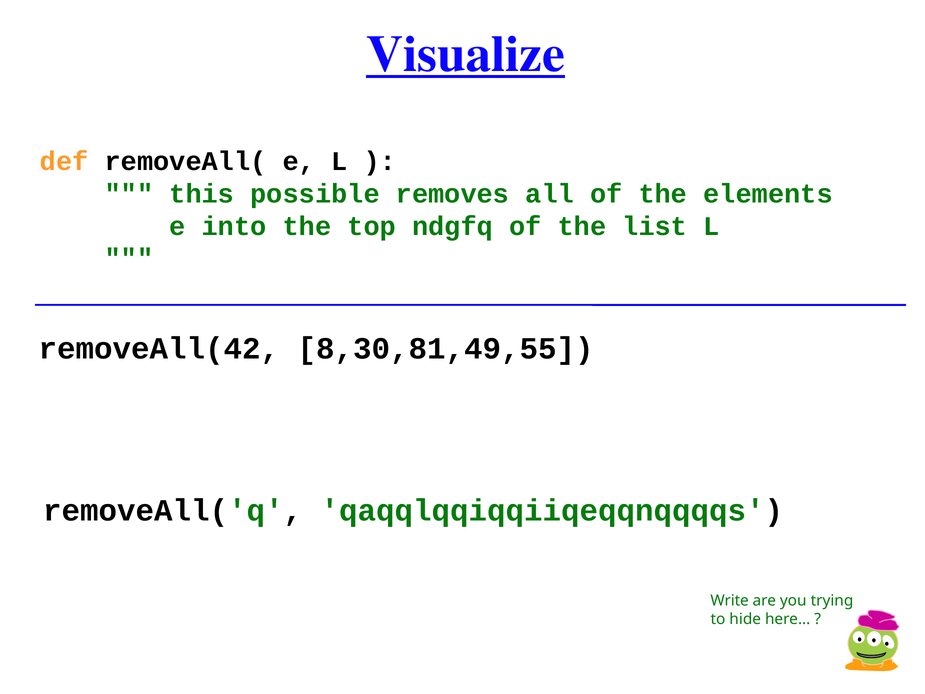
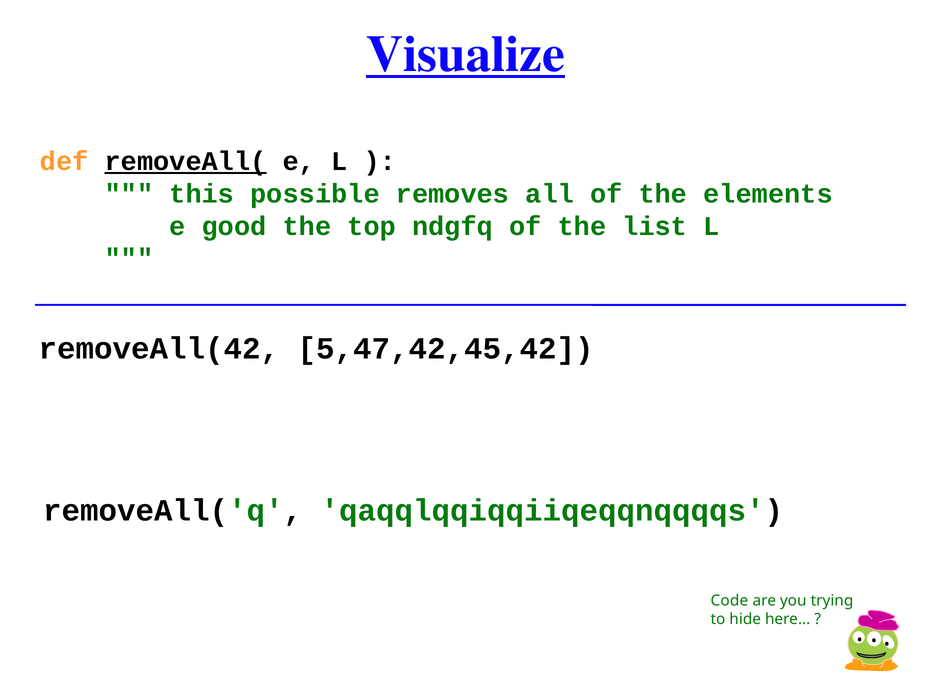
removeAll( underline: none -> present (186, 161)
into: into -> good (234, 226)
8,30,81,49,55: 8,30,81,49,55 -> 5,47,42,45,42 (446, 348)
Write: Write -> Code (729, 601)
